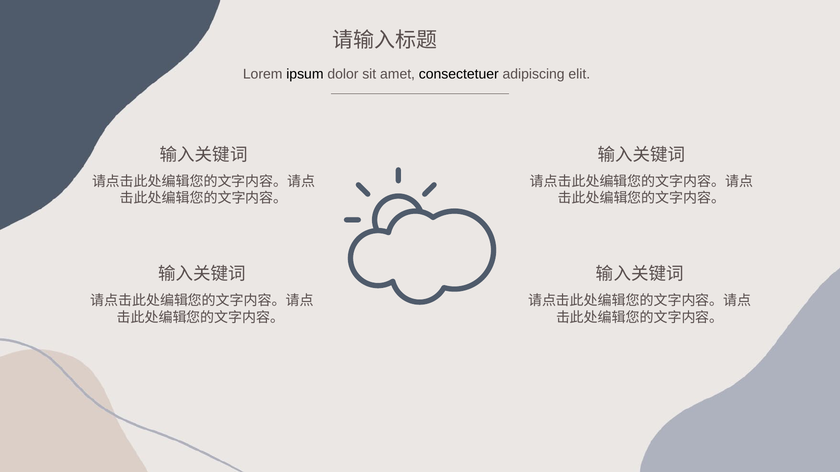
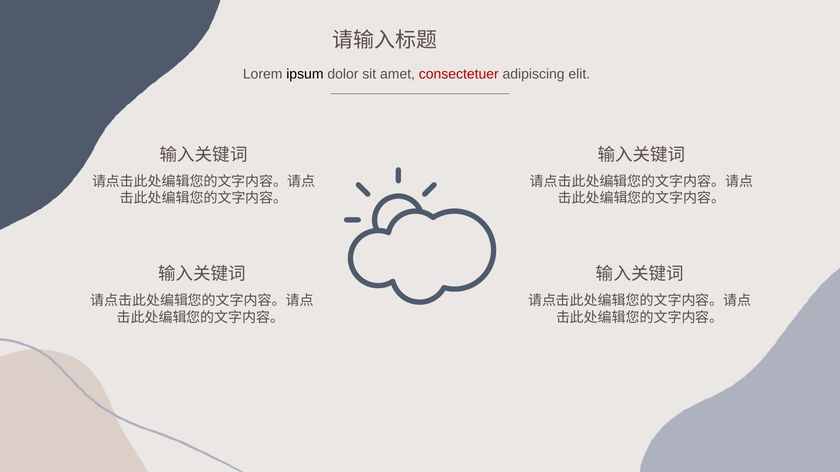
consectetuer colour: black -> red (459, 74)
